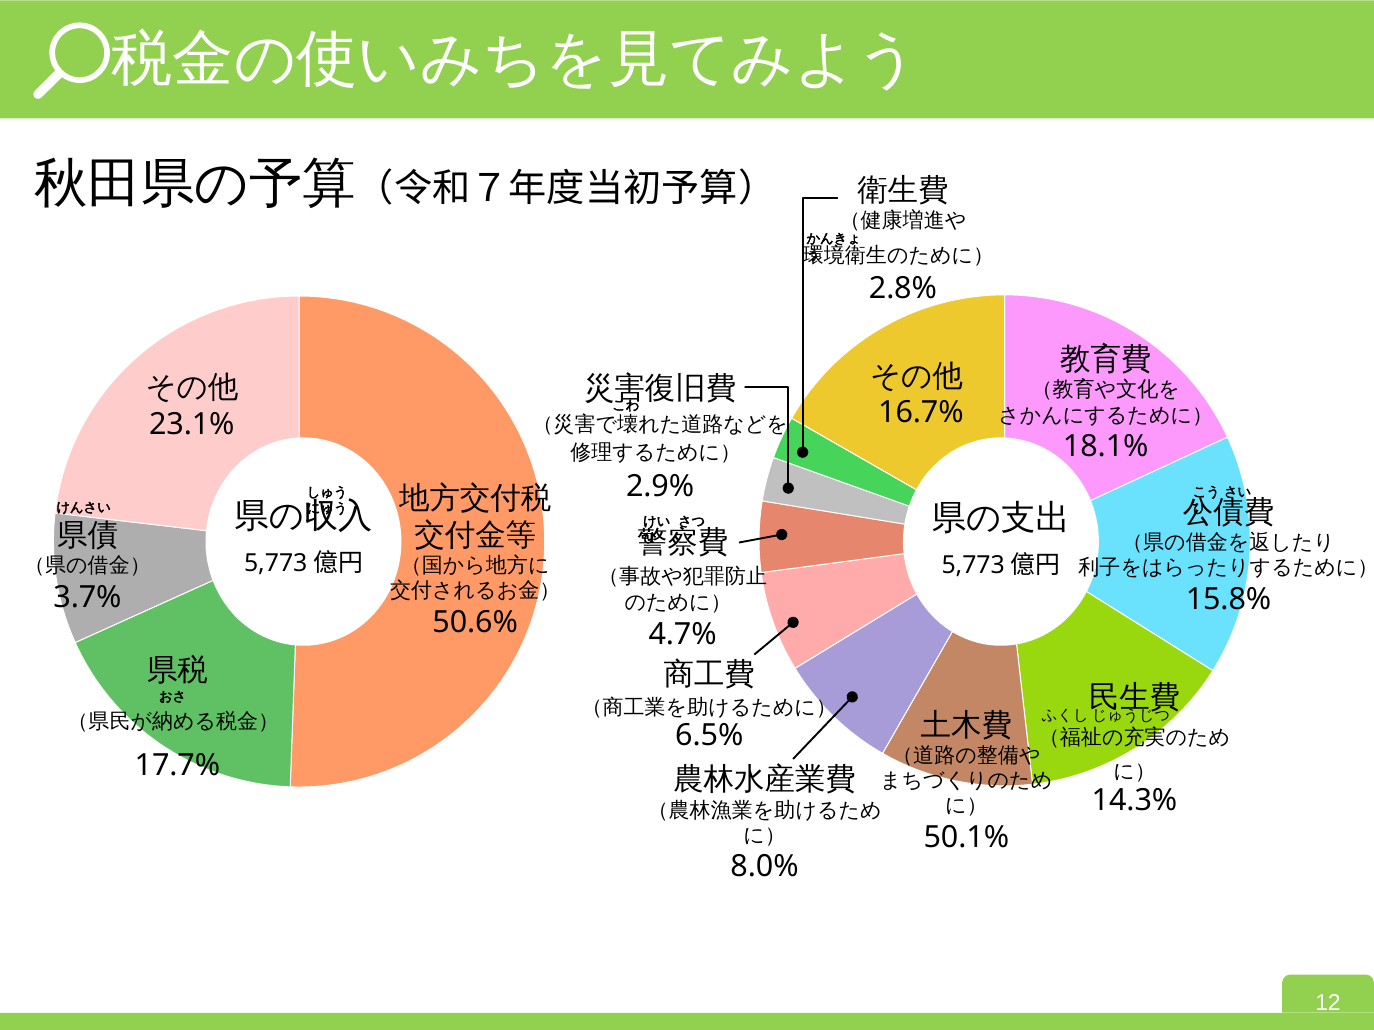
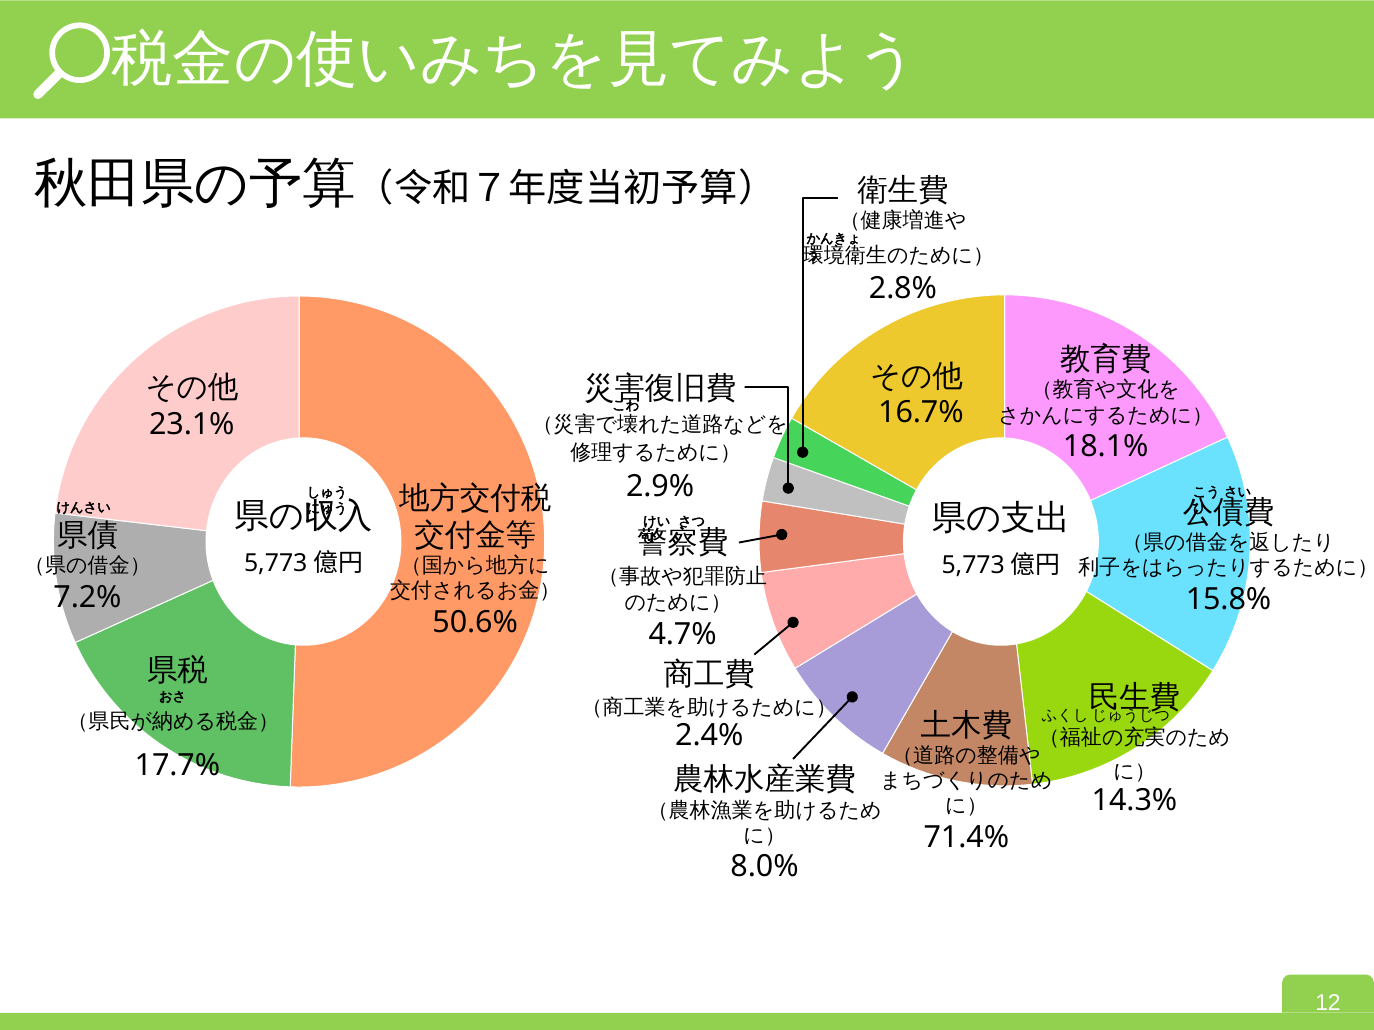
3.7%: 3.7% -> 7.2% (87, 598)
6.5%: 6.5% -> 2.4% (709, 736)
50.1%: 50.1% -> 71.4% (966, 838)
